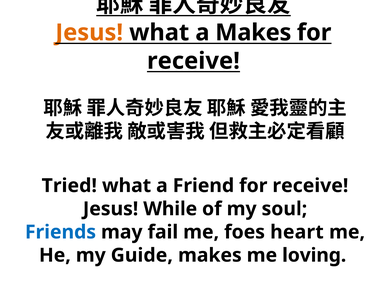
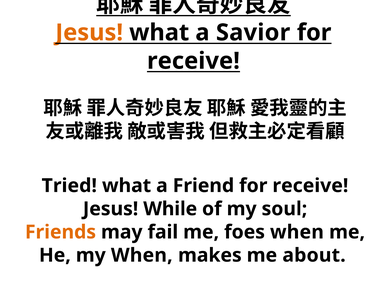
a Makes: Makes -> Savior (253, 33)
Friends colour: blue -> orange (60, 232)
foes heart: heart -> when (297, 232)
my Guide: Guide -> When (142, 255)
loving: loving -> about (314, 255)
